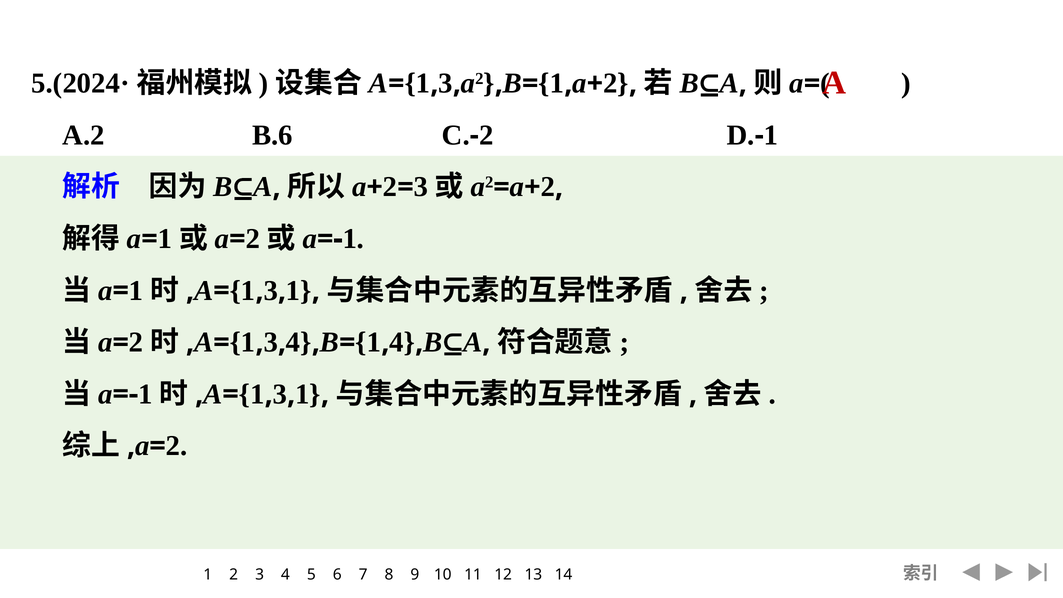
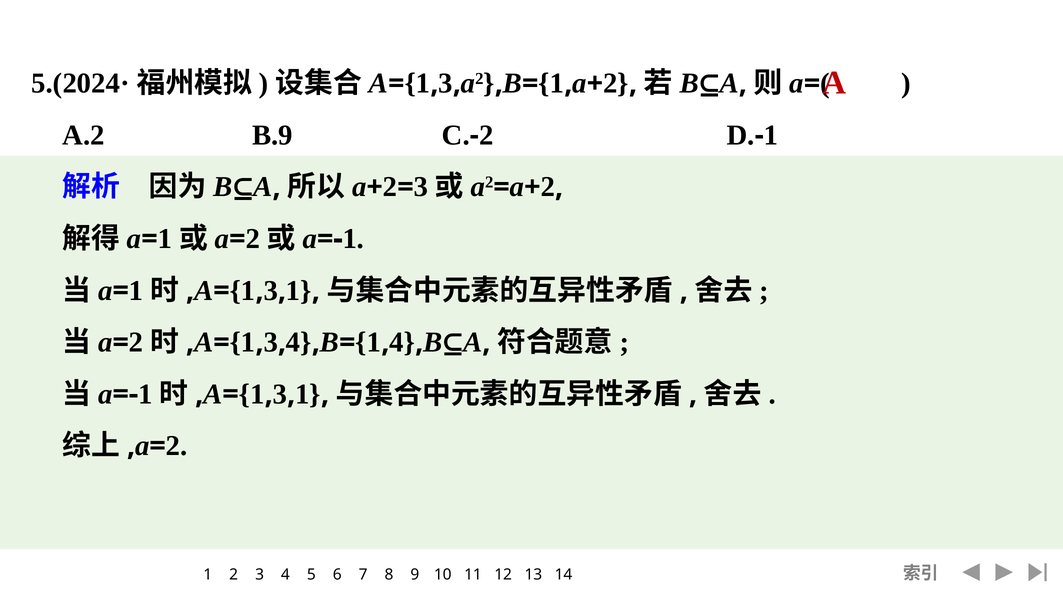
B.6: B.6 -> B.9 (273, 135)
